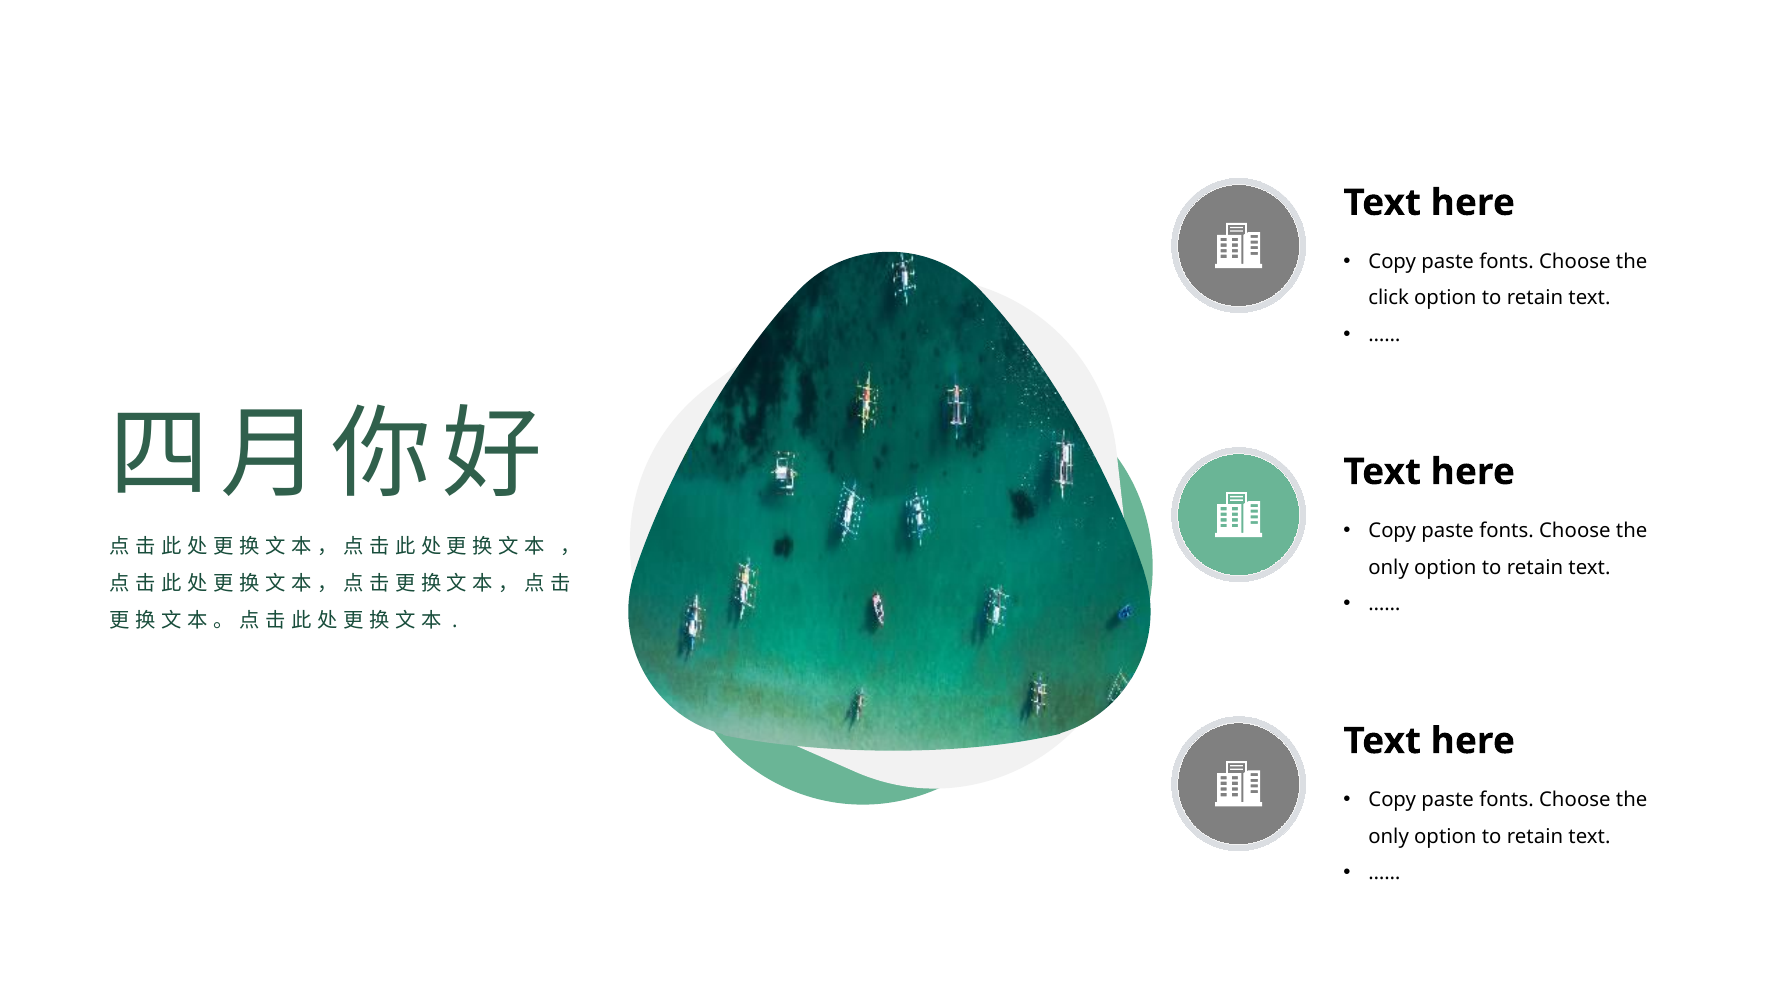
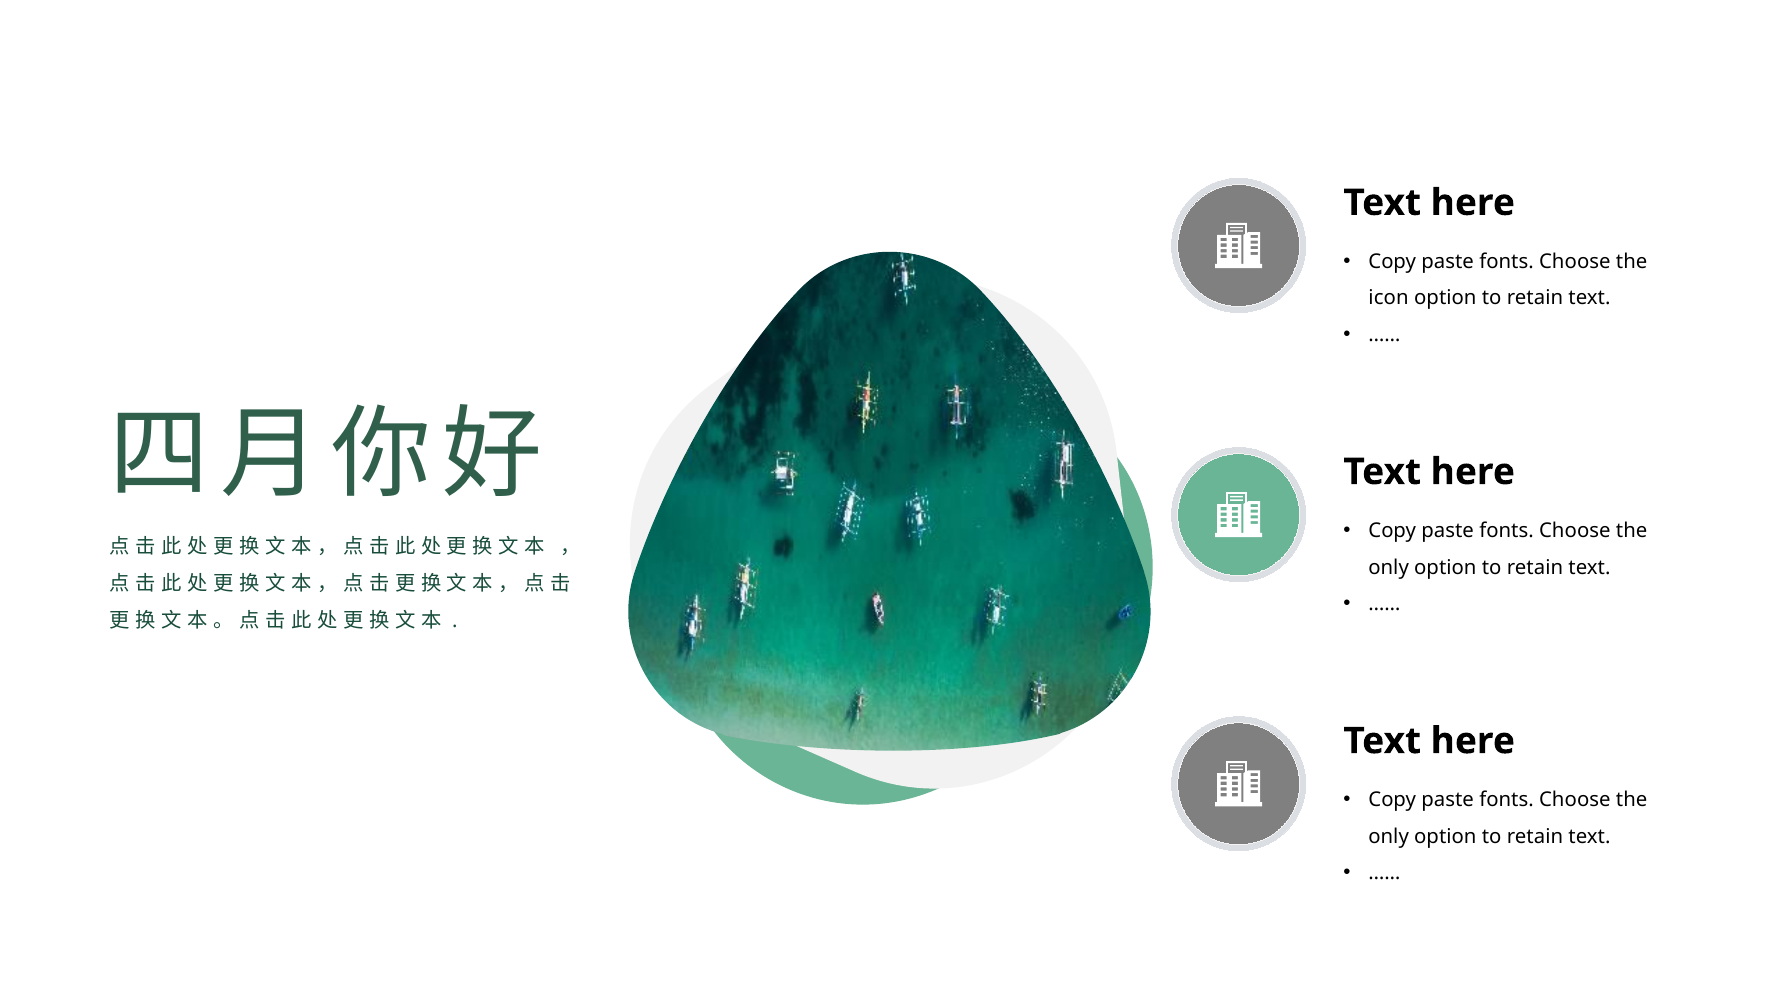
click: click -> icon (1389, 298)
